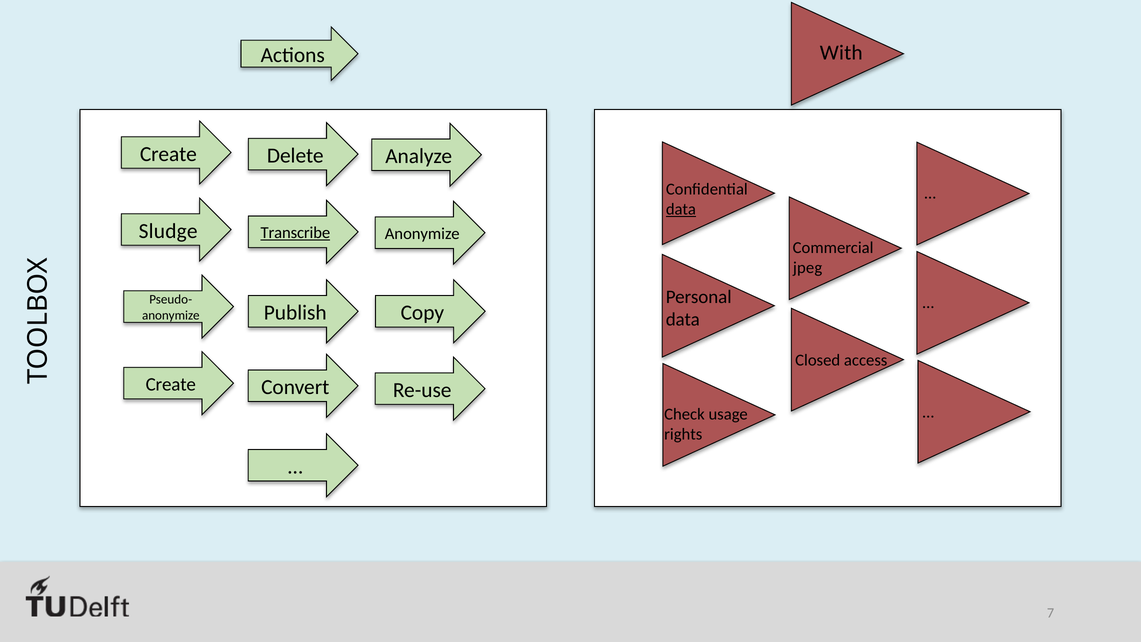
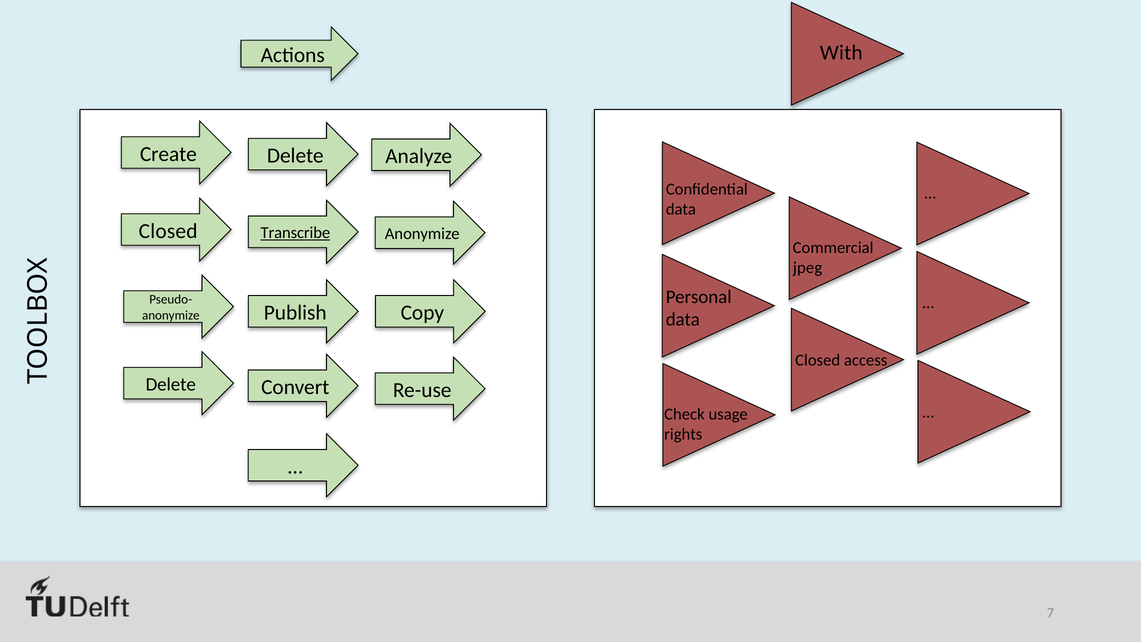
data underline: present -> none (681, 209)
Sludge: Sludge -> Closed (168, 231)
Create: Create -> Delete (171, 384)
